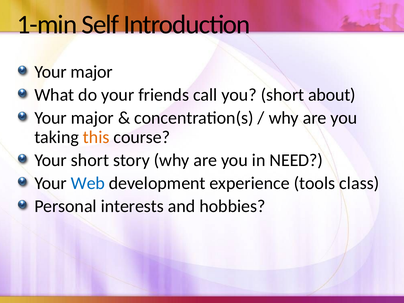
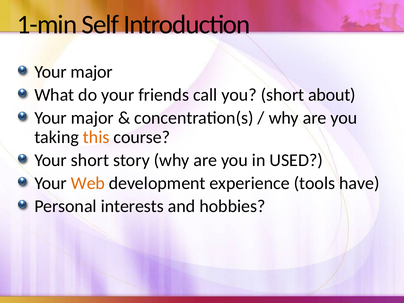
NEED: NEED -> USED (296, 160)
Web colour: blue -> orange (88, 183)
class: class -> have (359, 183)
